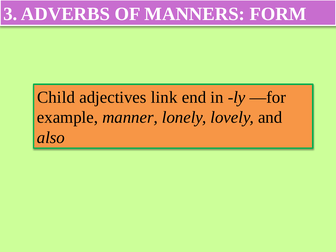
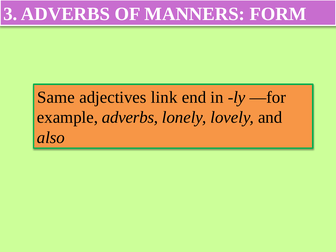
Child: Child -> Same (56, 97)
example manner: manner -> adverbs (130, 117)
